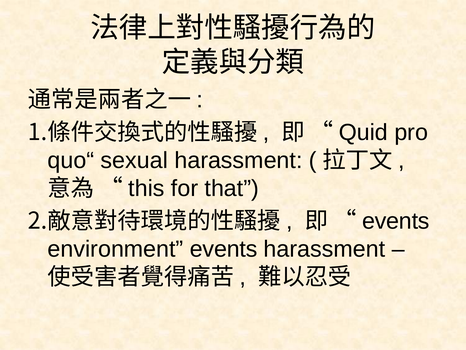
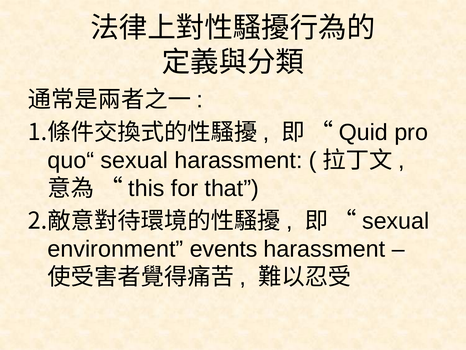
events: events -> sexual (396, 221)
